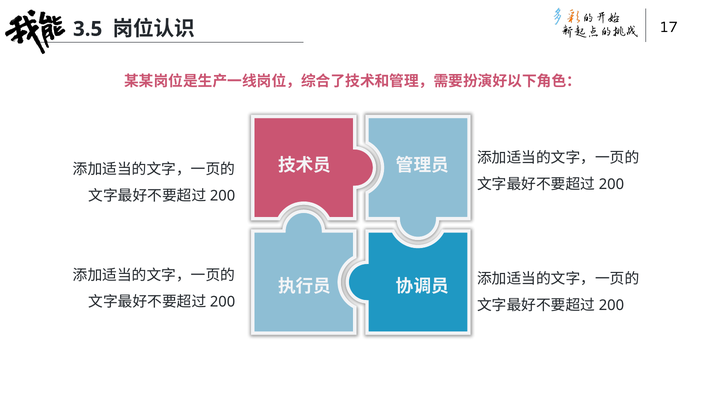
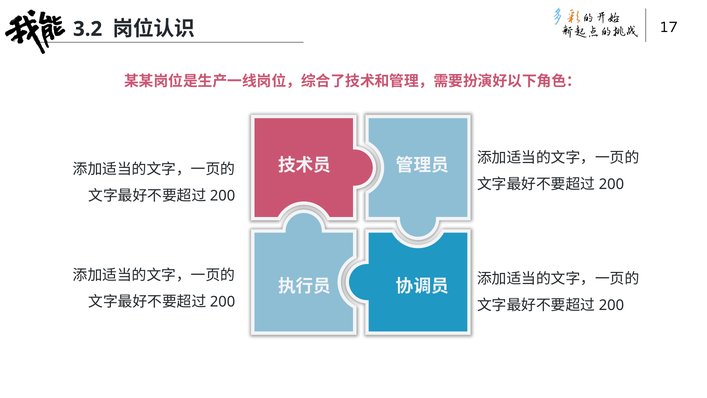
3.5: 3.5 -> 3.2 (88, 29)
